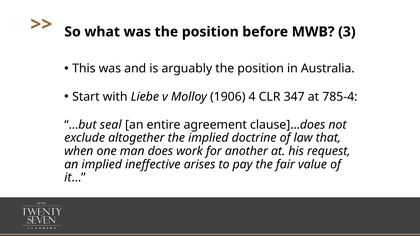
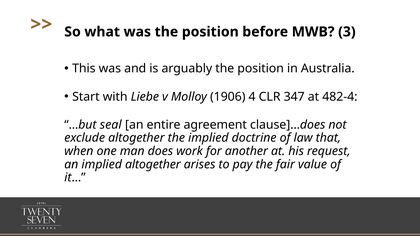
785-4: 785-4 -> 482-4 (340, 97)
implied ineffective: ineffective -> altogether (153, 164)
